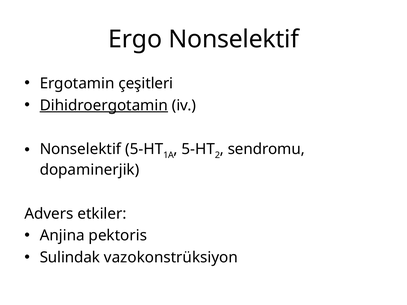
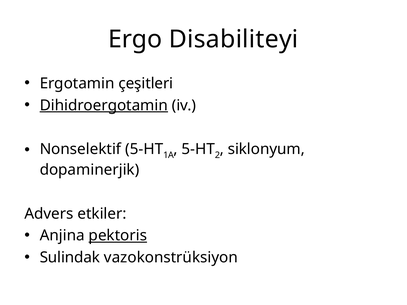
Ergo Nonselektif: Nonselektif -> Disabiliteyi (234, 39)
sendromu: sendromu -> siklonyum (266, 149)
pektoris underline: none -> present (118, 236)
